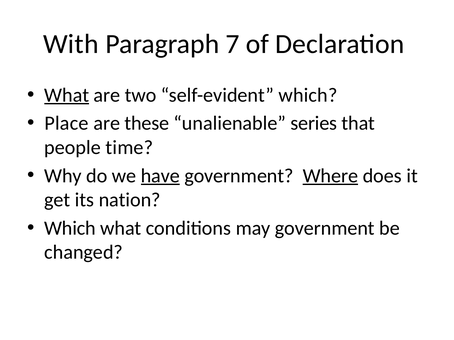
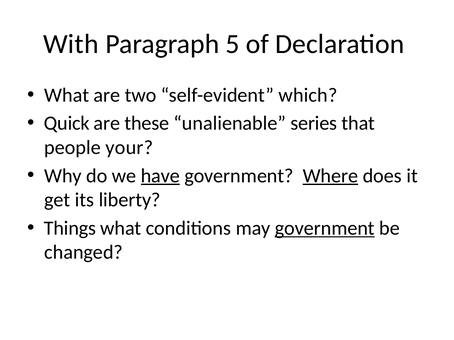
7: 7 -> 5 (233, 44)
What underline: present -> none (67, 95)
Place: Place -> Quick (67, 123)
time: time -> your (129, 148)
nation: nation -> liberty (130, 200)
Which: Which -> Things (70, 228)
government underline: none -> present (325, 228)
